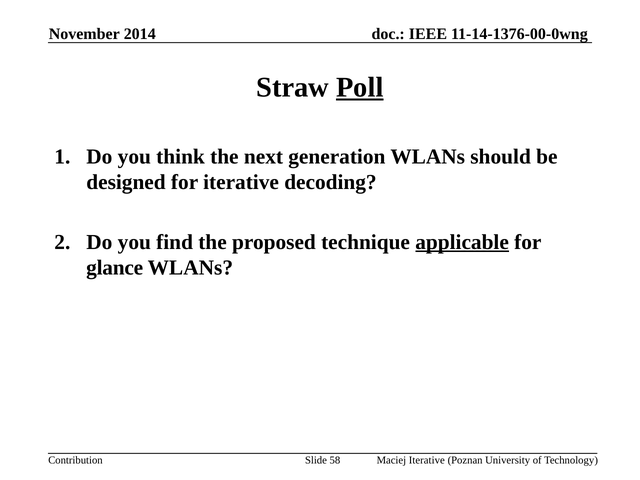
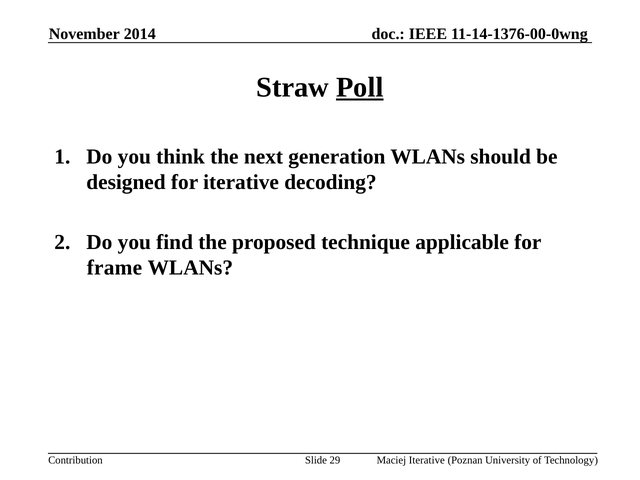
applicable underline: present -> none (462, 242)
glance: glance -> frame (114, 268)
58: 58 -> 29 (335, 460)
